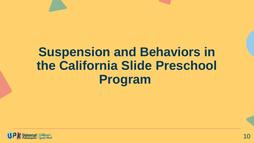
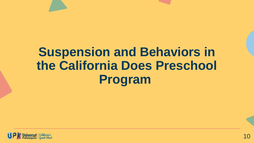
Slide: Slide -> Does (137, 66)
